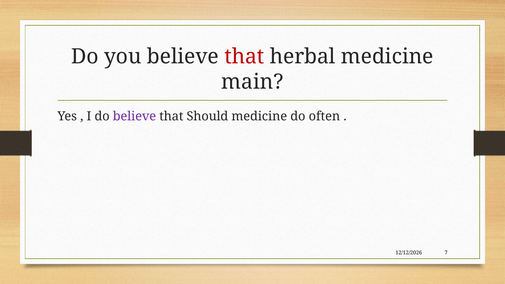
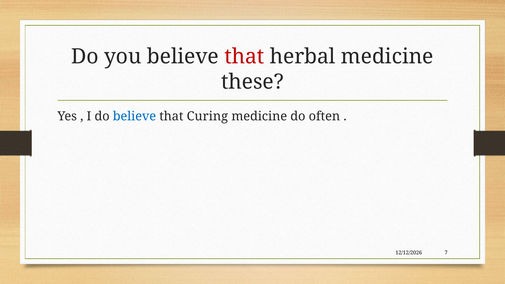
main: main -> these (253, 82)
believe colour: purple -> blue (134, 116)
Should: Should -> Curing (207, 116)
